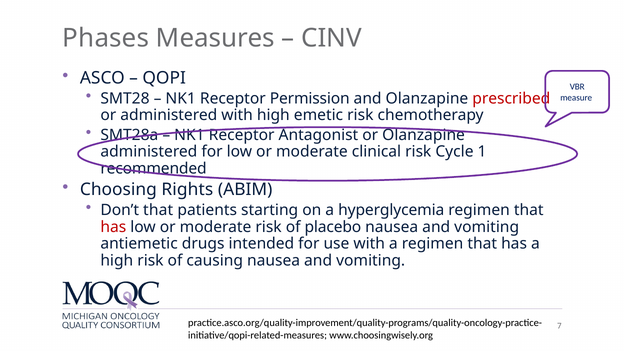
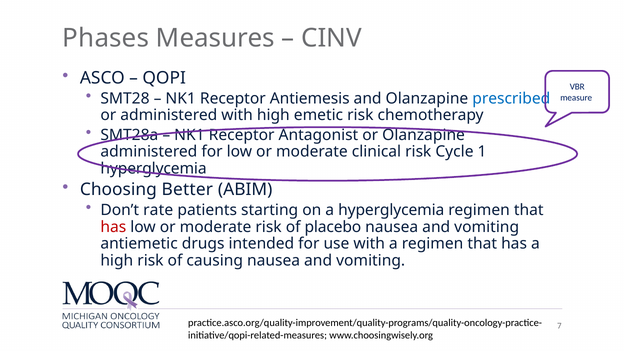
Permission: Permission -> Antiemesis (310, 98)
prescribed colour: red -> blue (511, 98)
recommended: recommended -> hyperglycemia (154, 169)
Rights: Rights -> Better (187, 190)
Don’t that: that -> rate (158, 210)
